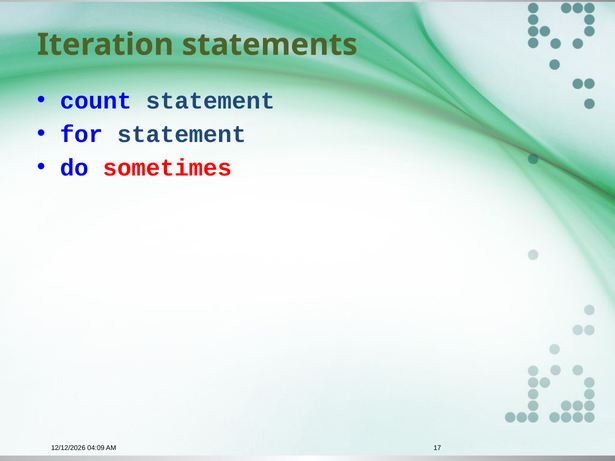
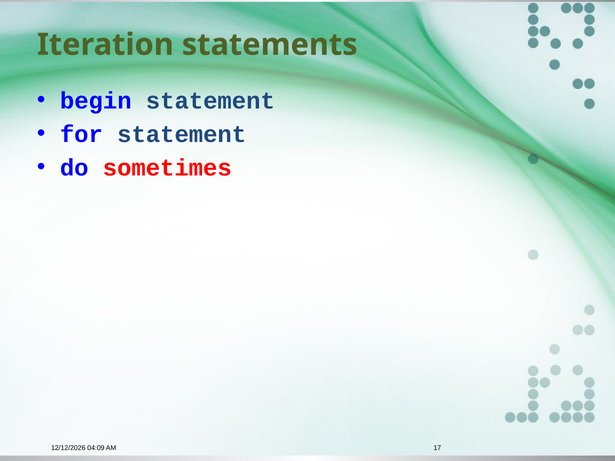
count: count -> begin (96, 101)
